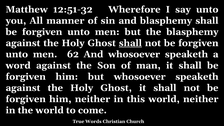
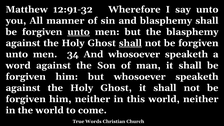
12:51-32: 12:51-32 -> 12:91-32 (73, 9)
unto underline: none -> present (79, 32)
62: 62 -> 34 (73, 54)
